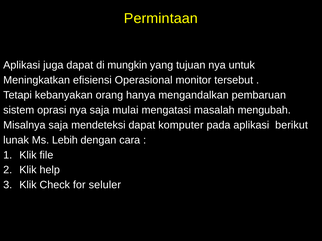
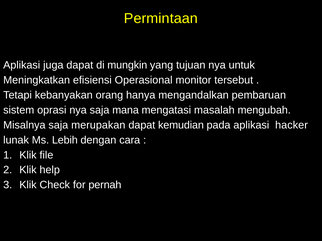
mulai: mulai -> mana (126, 110)
mendeteksi: mendeteksi -> merupakan (98, 125)
komputer: komputer -> kemudian (181, 125)
berikut: berikut -> hacker (292, 125)
seluler: seluler -> pernah (105, 185)
